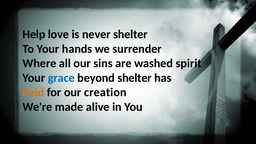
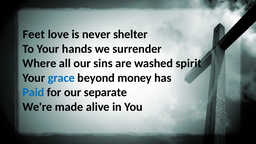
Help: Help -> Feet (34, 34)
beyond shelter: shelter -> money (135, 78)
Paid colour: orange -> blue (33, 92)
creation: creation -> separate (105, 92)
